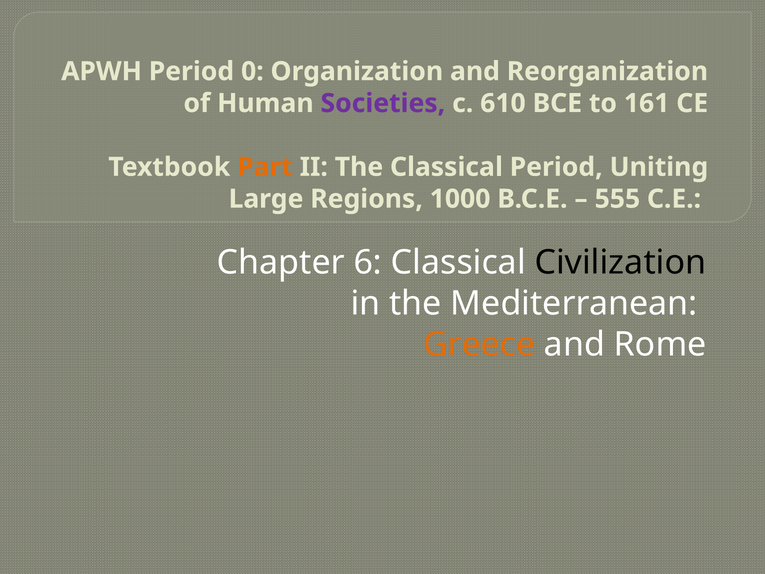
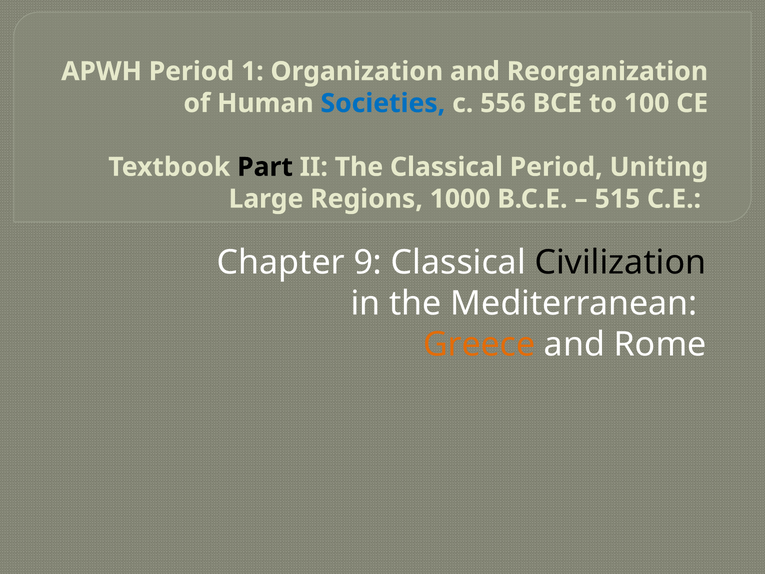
0: 0 -> 1 (252, 71)
Societies colour: purple -> blue (383, 103)
610: 610 -> 556 (503, 103)
161: 161 -> 100 (647, 103)
Part colour: orange -> black (265, 167)
555: 555 -> 515 (617, 199)
6: 6 -> 9 (368, 262)
